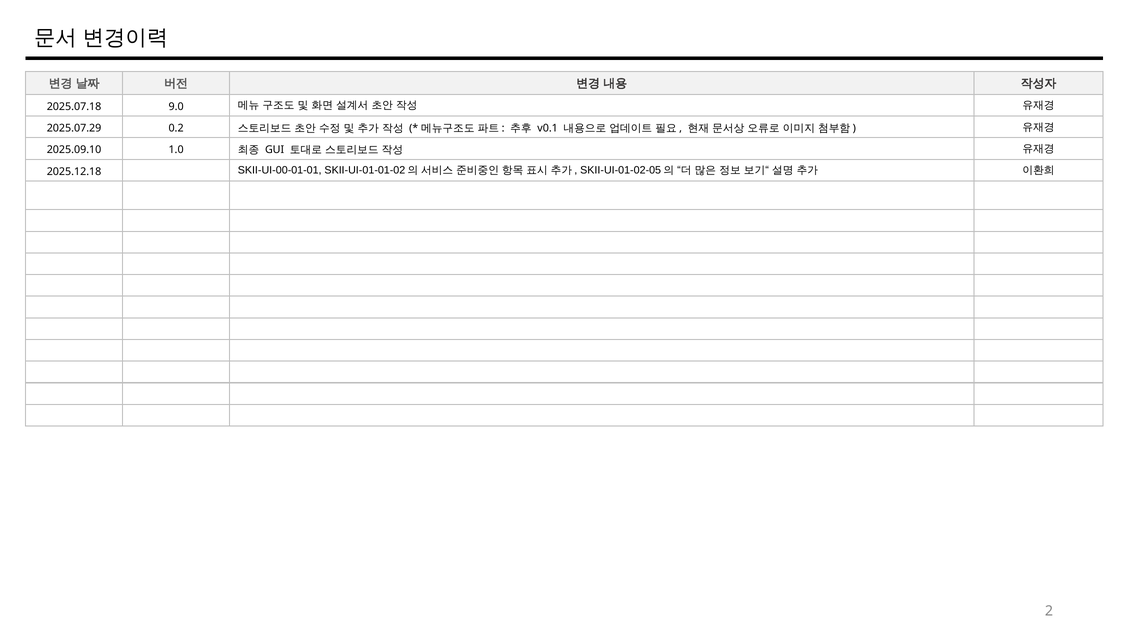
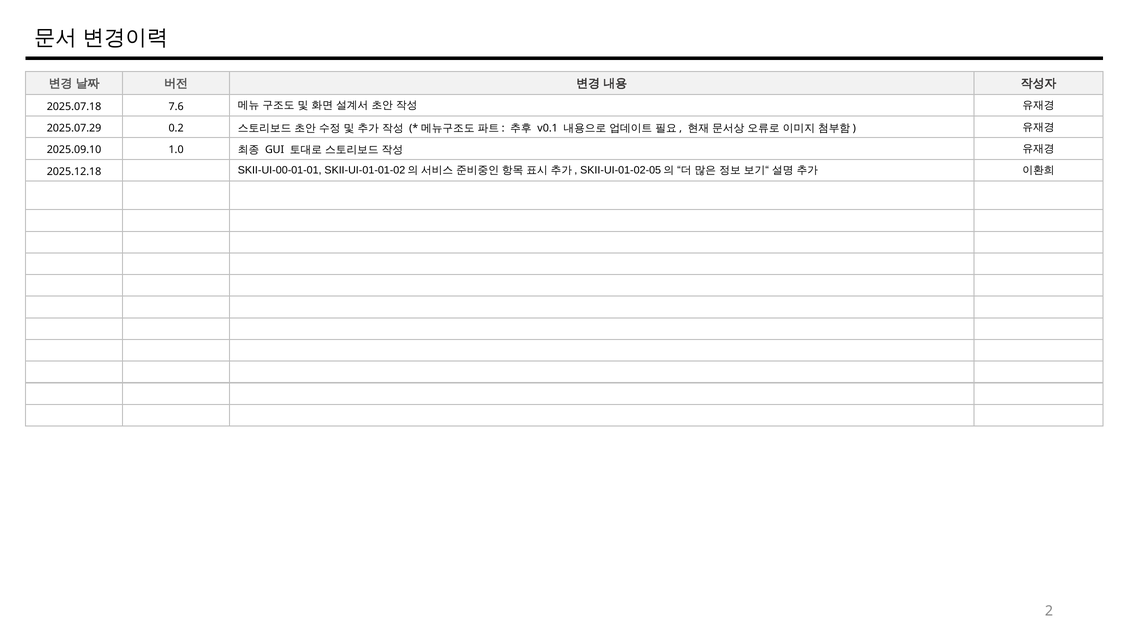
9.0: 9.0 -> 7.6 (176, 107)
